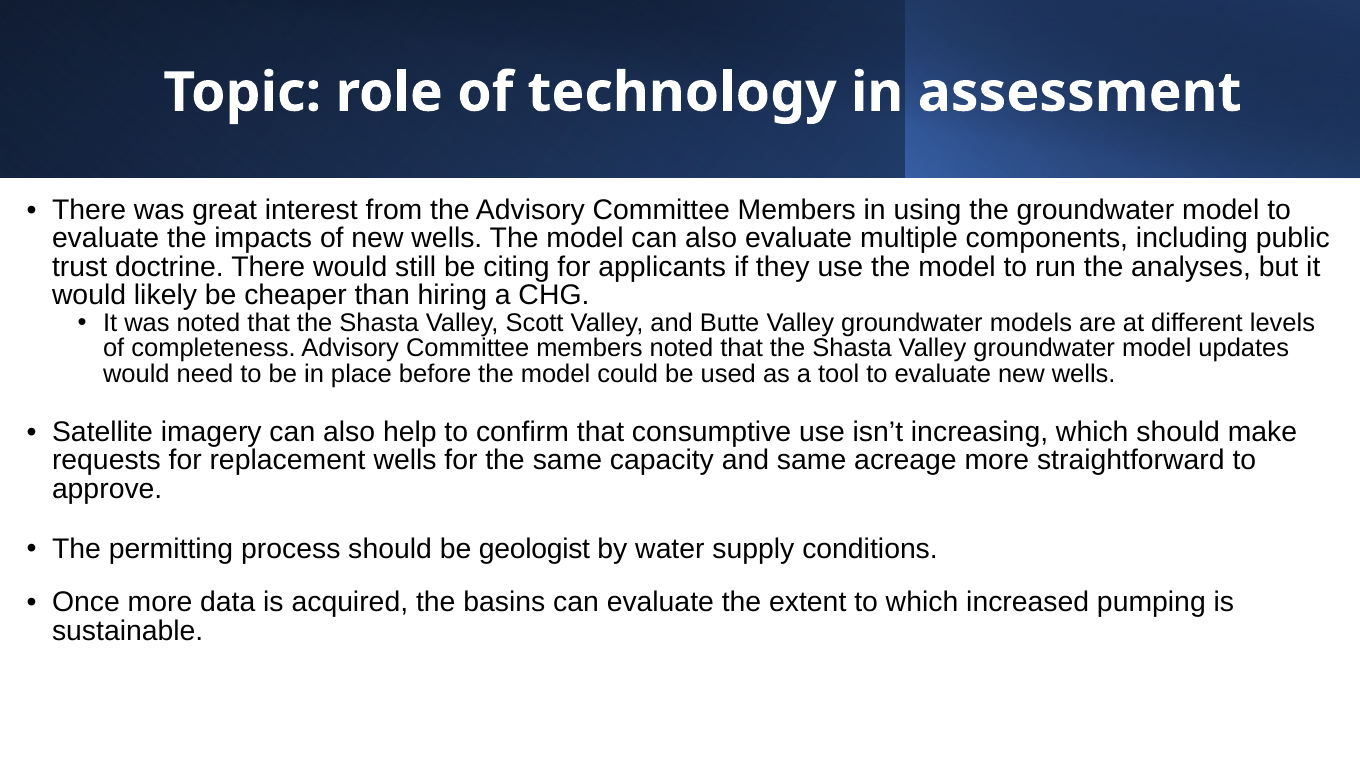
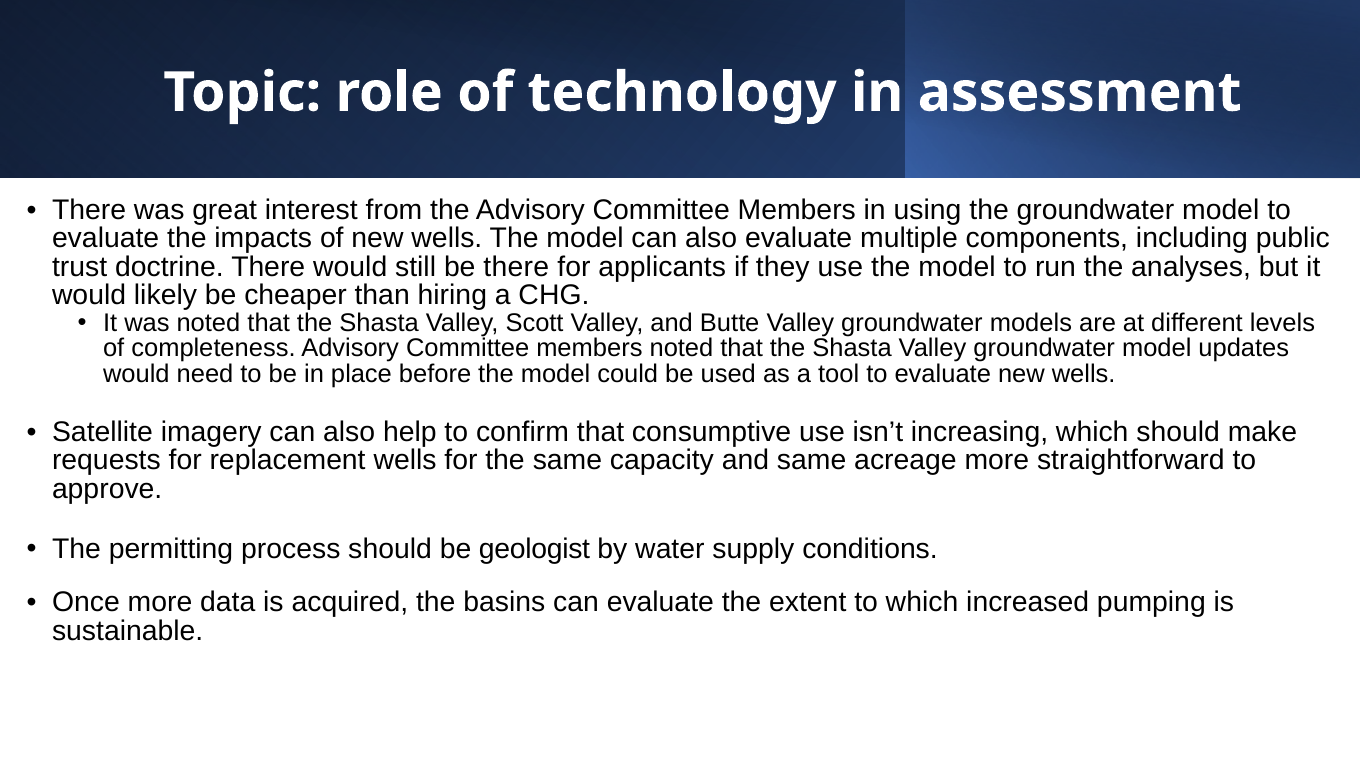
be citing: citing -> there (516, 267)
